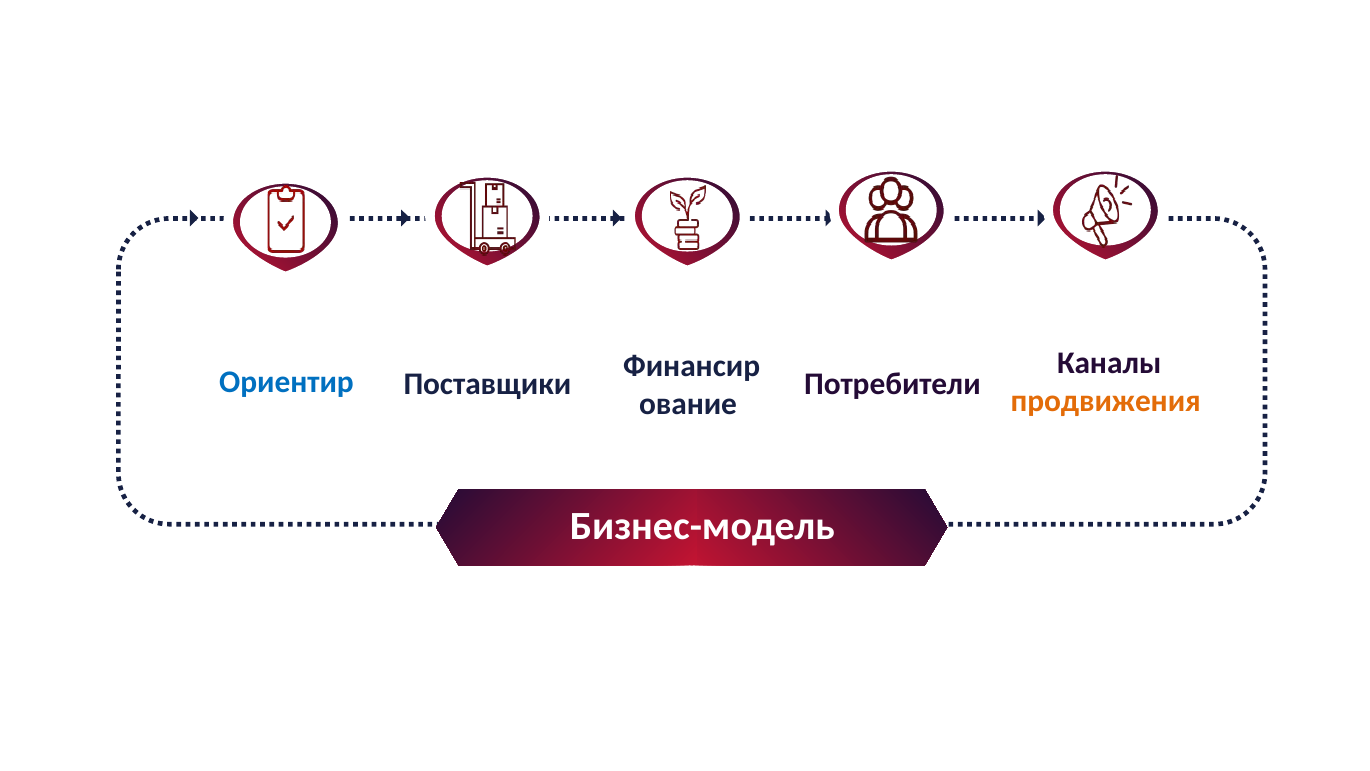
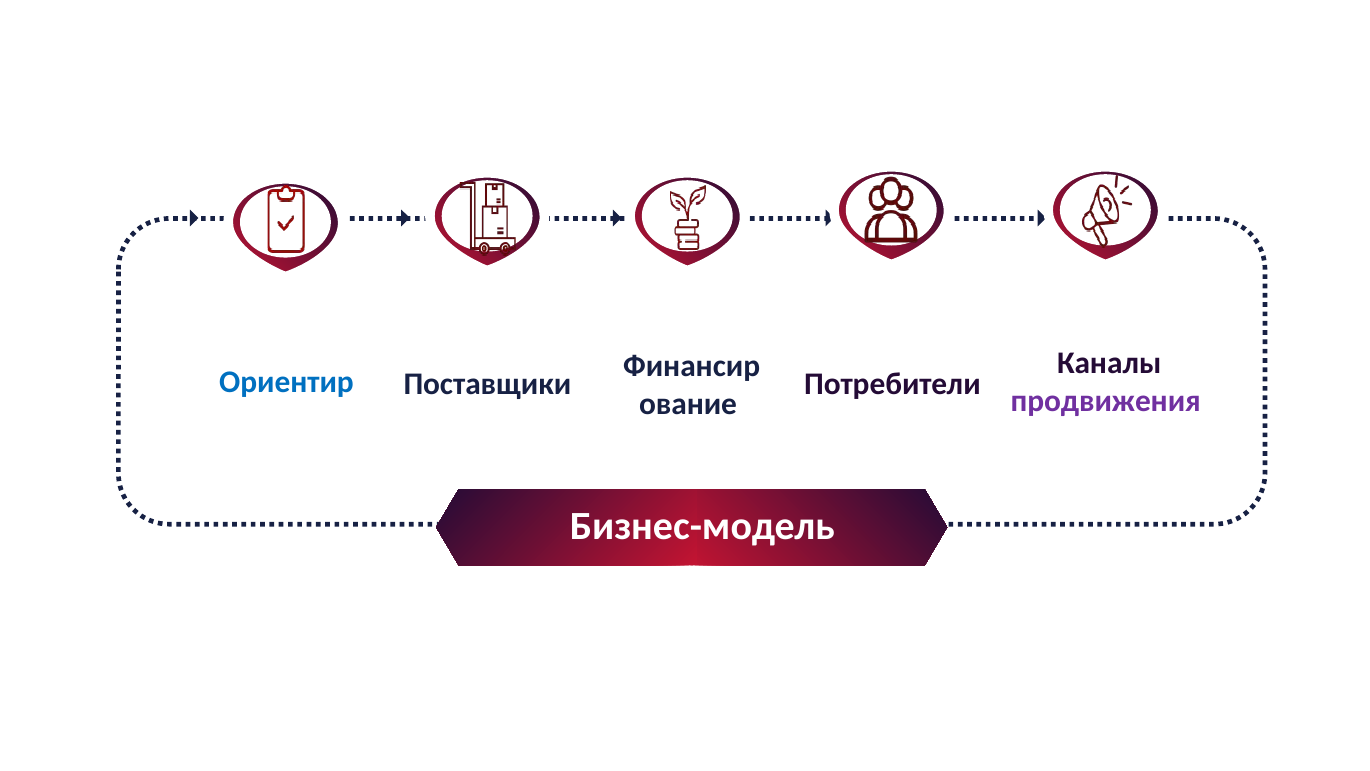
продвижения colour: orange -> purple (1106, 401)
